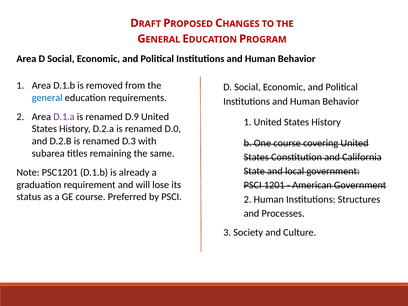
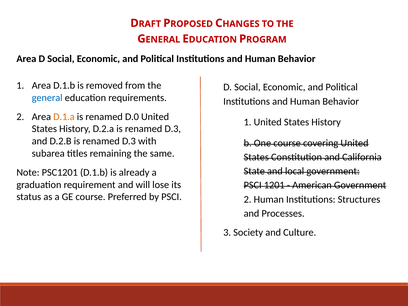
D.1.a colour: purple -> orange (64, 117)
D.9: D.9 -> D.0 (132, 117)
D.2.a is renamed D.0: D.0 -> D.3 (173, 129)
